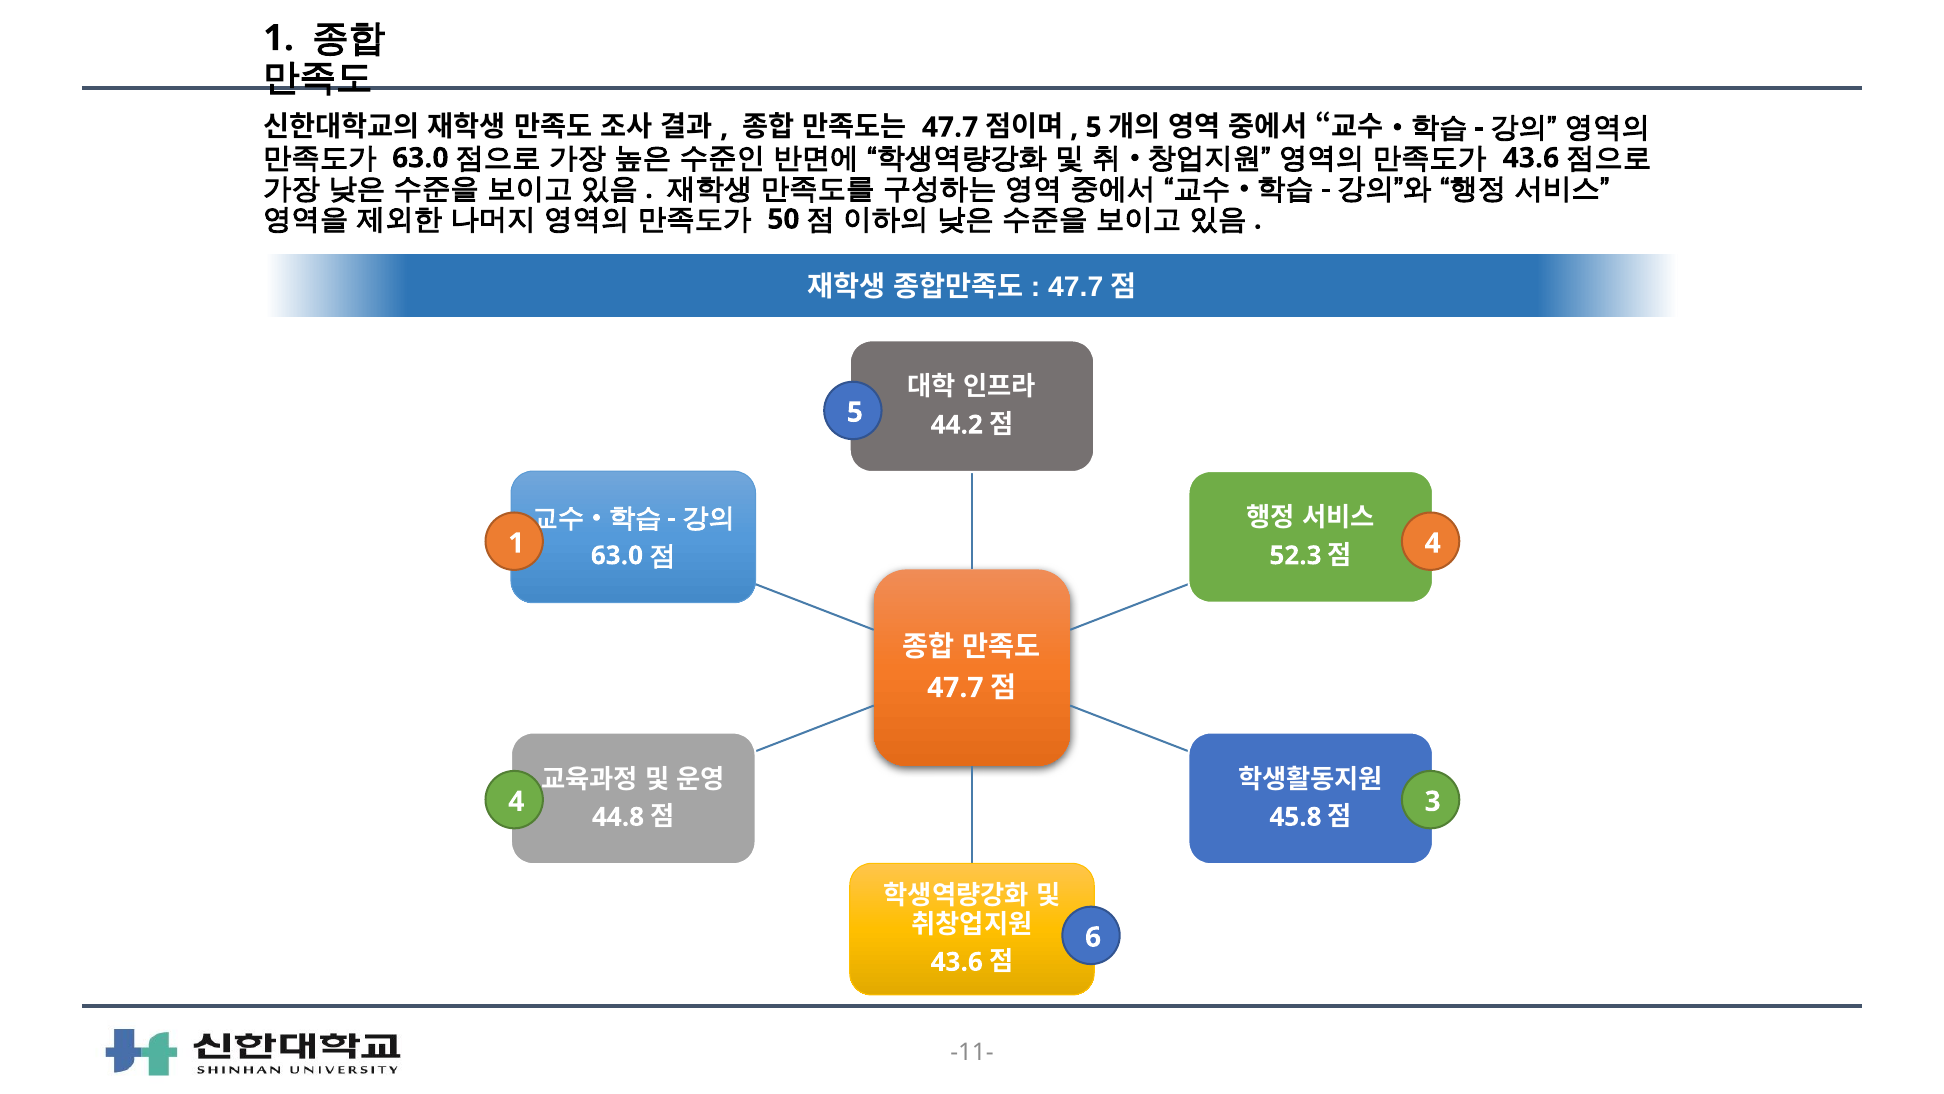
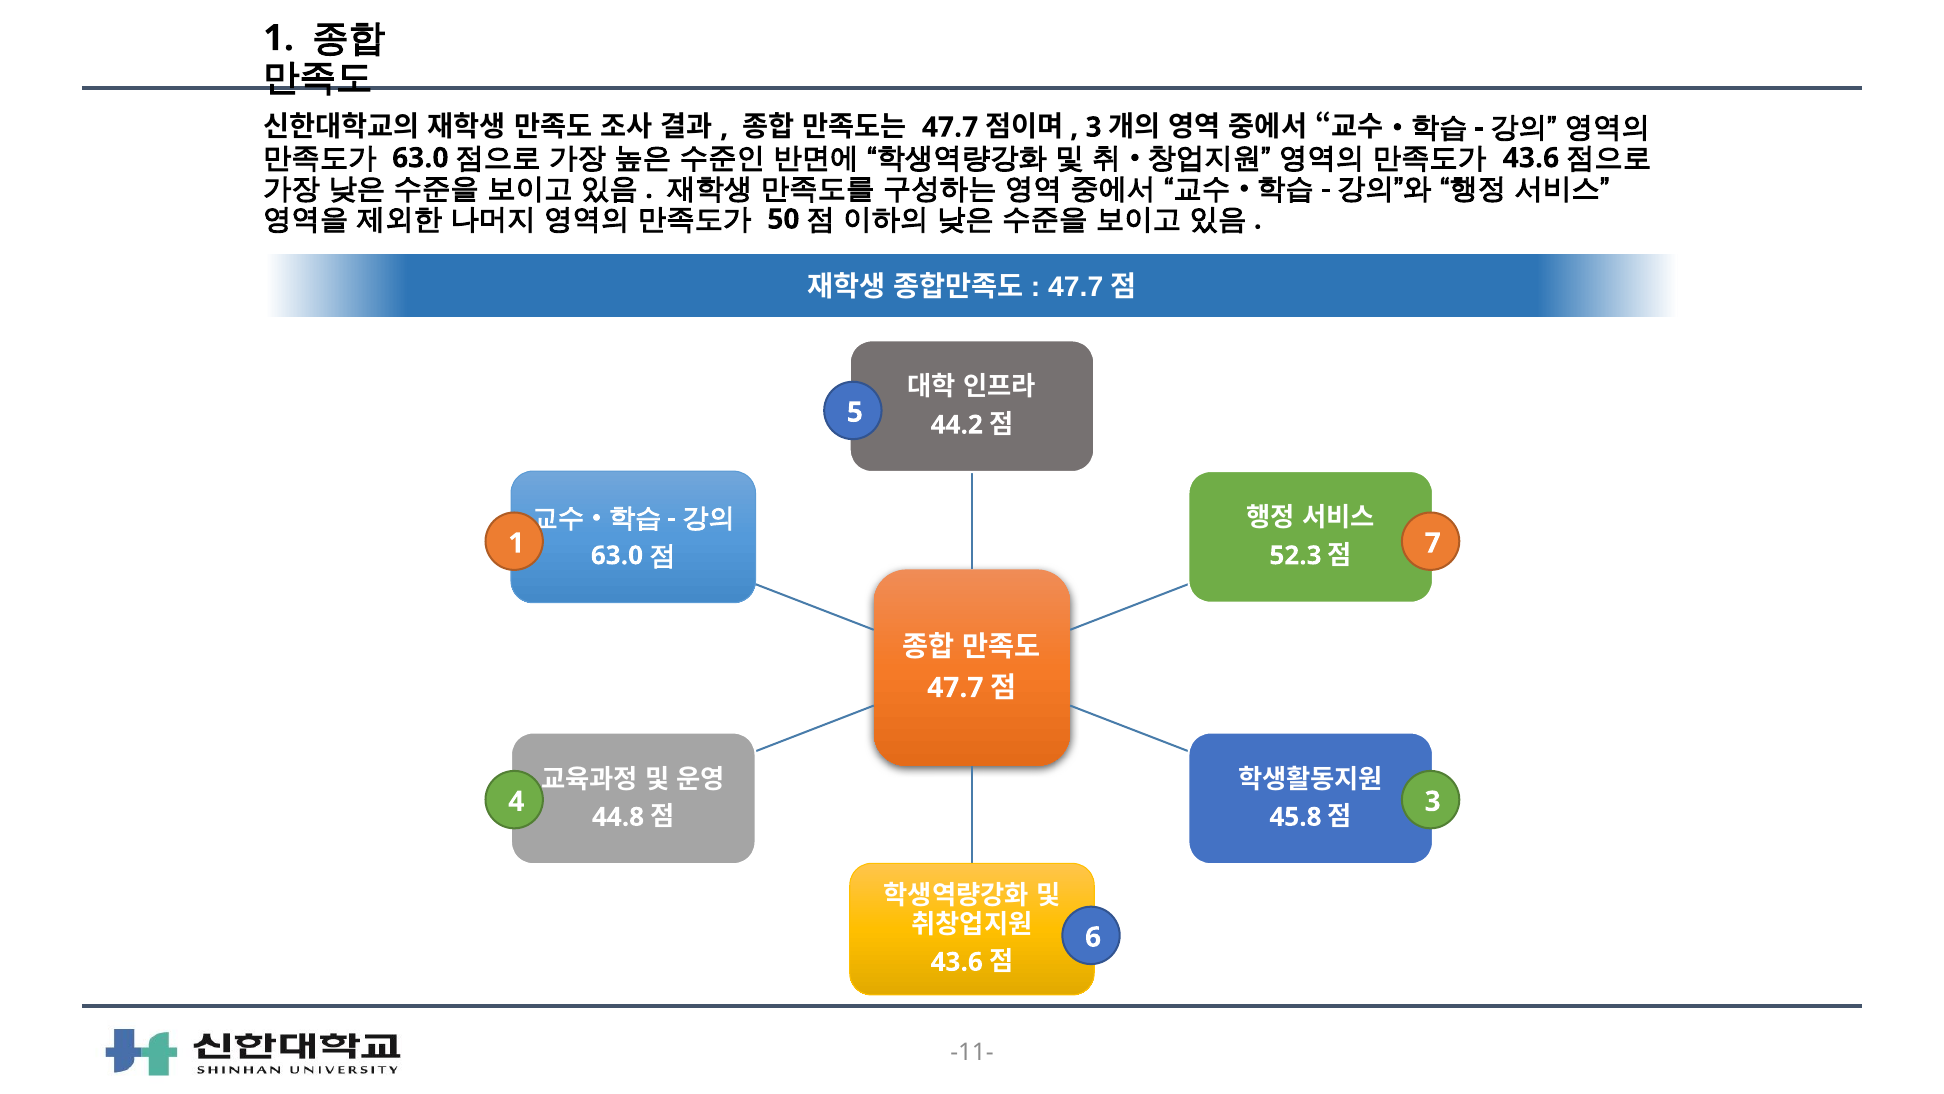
5: 5 -> 3 (1094, 127)
1 4: 4 -> 7 (1433, 543)
